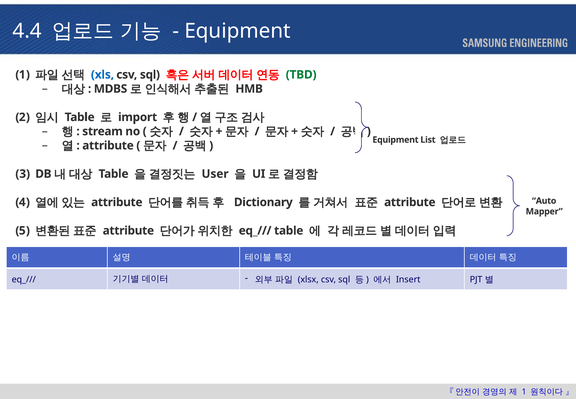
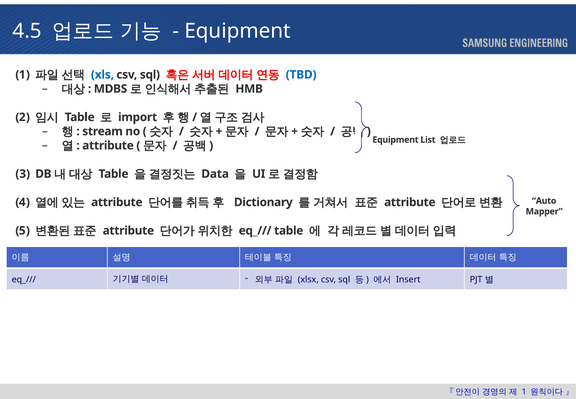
4.4: 4.4 -> 4.5 (27, 31)
TBD colour: green -> blue (301, 75)
User: User -> Data (215, 174)
